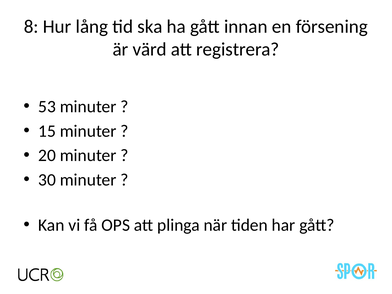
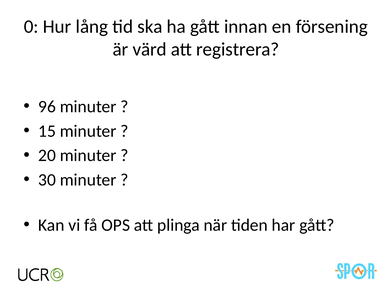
8: 8 -> 0 (31, 26)
53: 53 -> 96 (47, 107)
